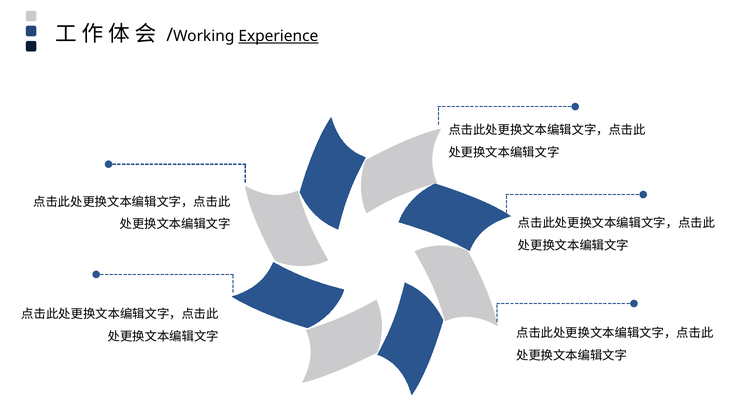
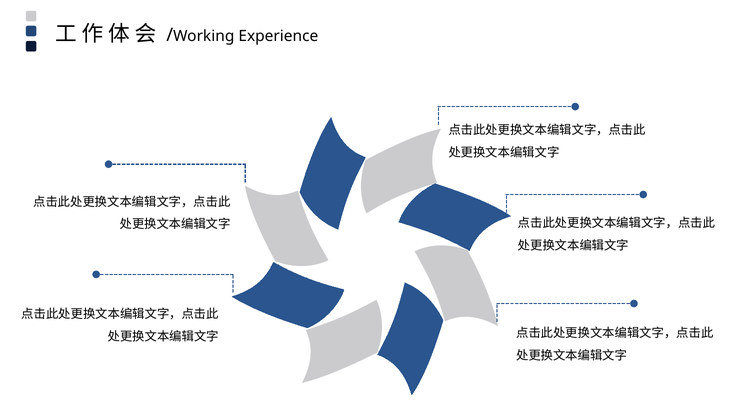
Experience underline: present -> none (278, 36)
